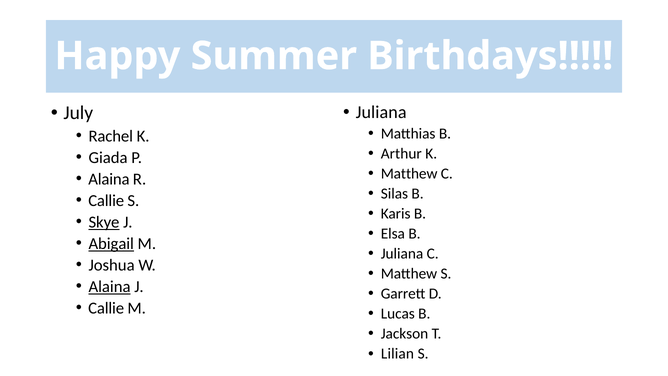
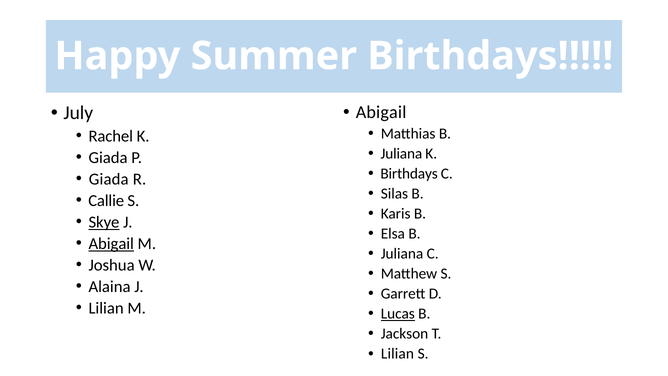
Juliana: Juliana -> Abigail (381, 112)
Arthur: Arthur -> Juliana (401, 154)
Matthew: Matthew -> Birthdays (409, 174)
Alaina: Alaina -> Giada (109, 179)
Alaina underline: present -> none (110, 286)
Callie: Callie -> Lilian (106, 308)
Lucas underline: none -> present (398, 314)
